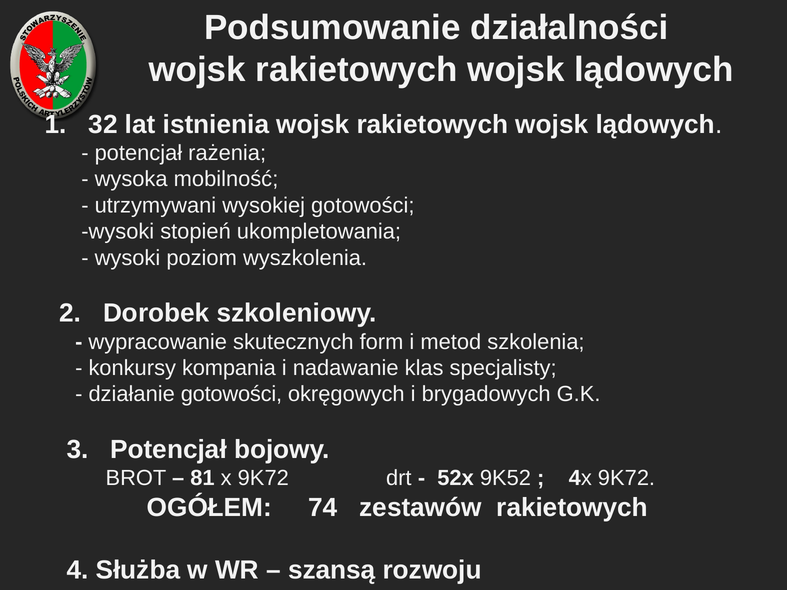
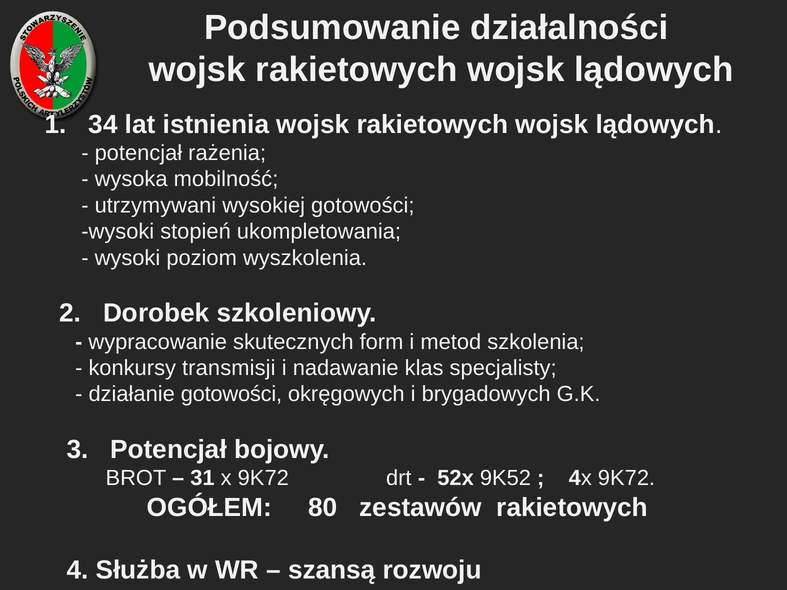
32: 32 -> 34 (103, 124)
kompania: kompania -> transmisji (229, 368)
81: 81 -> 31 (202, 478)
74: 74 -> 80 (323, 508)
